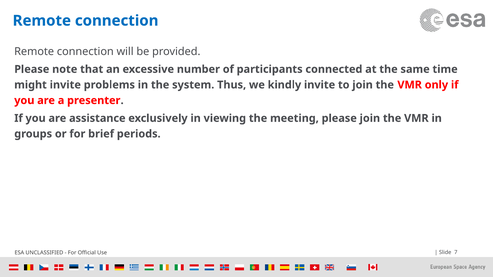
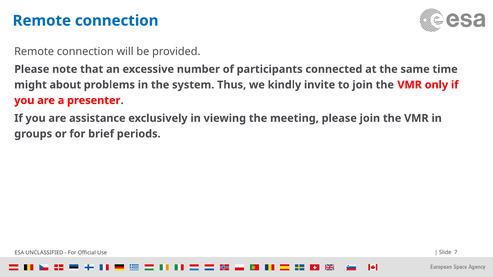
might invite: invite -> about (65, 85)
